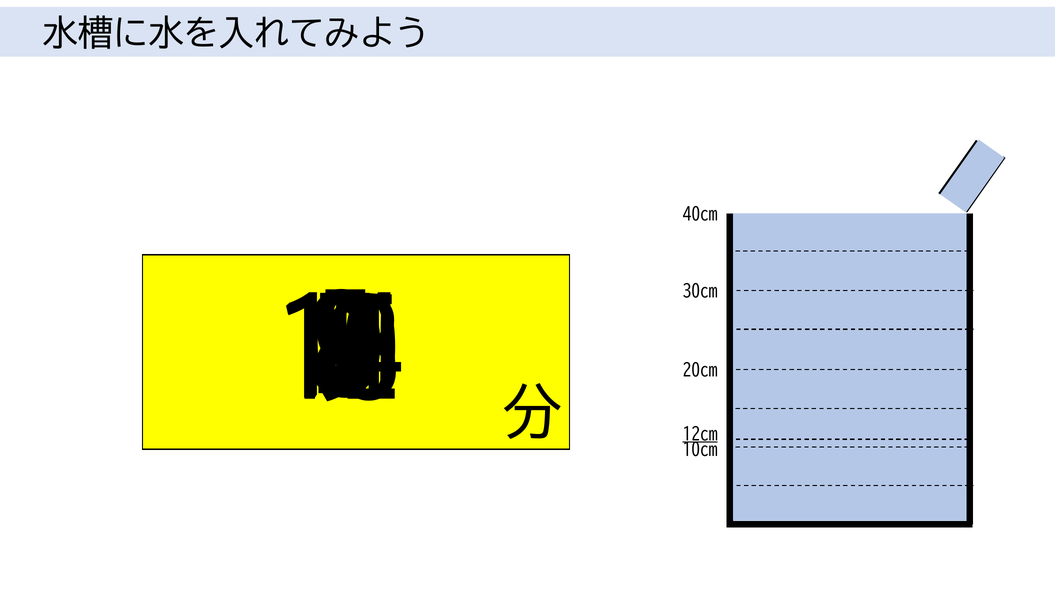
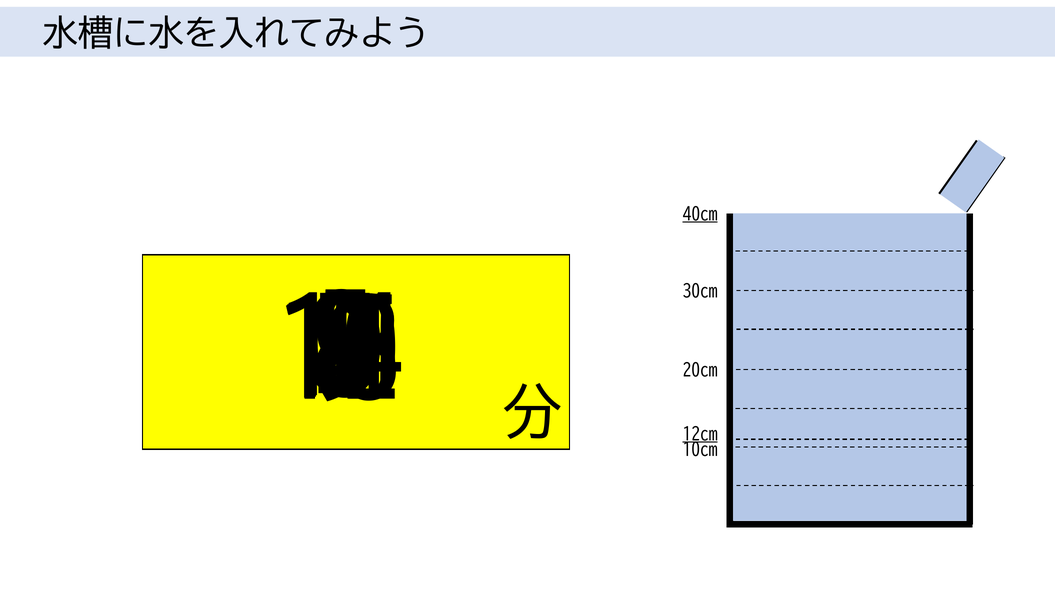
40cm underline: none -> present (700, 215)
